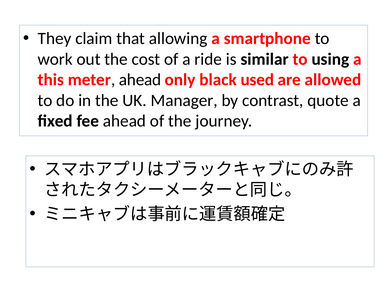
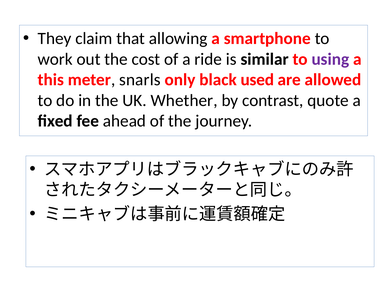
using colour: black -> purple (330, 59)
meter ahead: ahead -> snarls (140, 80)
Manager: Manager -> Whether (184, 101)
